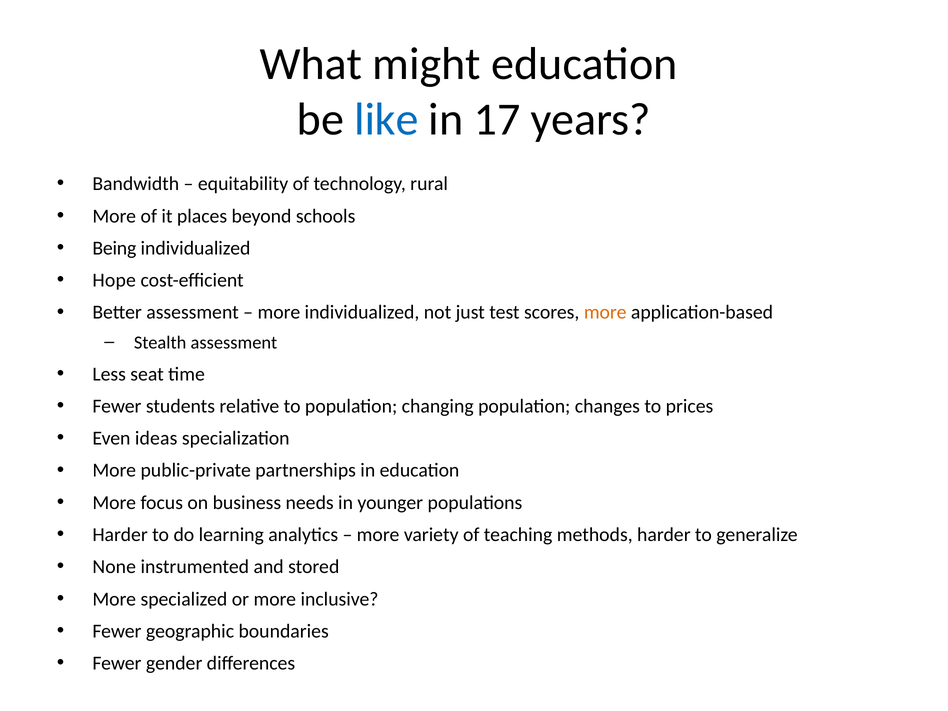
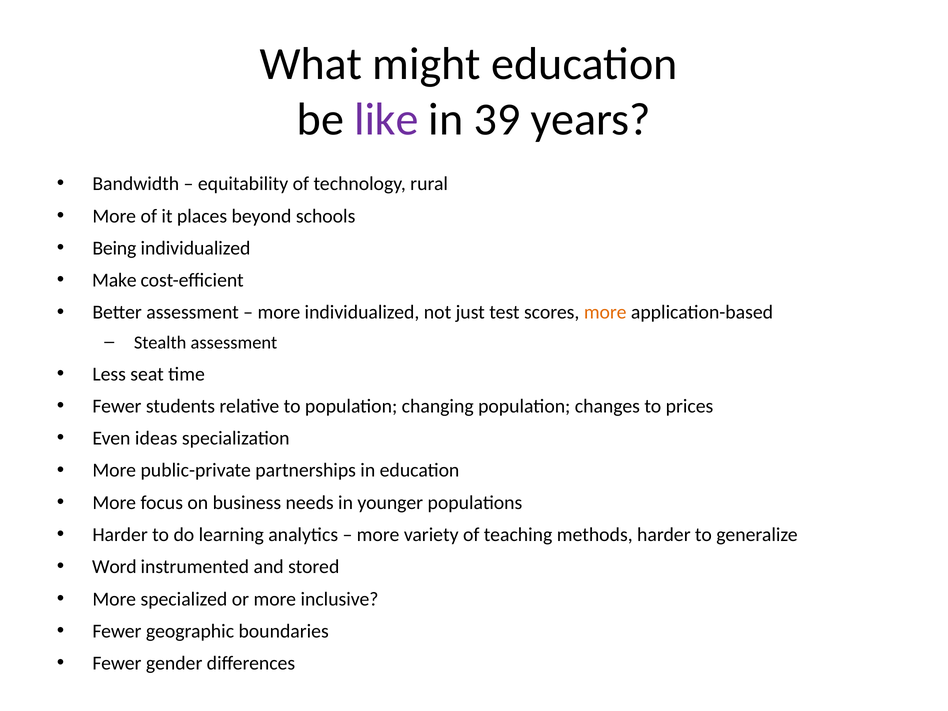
like colour: blue -> purple (386, 119)
17: 17 -> 39 (497, 119)
Hope: Hope -> Make (114, 280)
None: None -> Word (114, 567)
